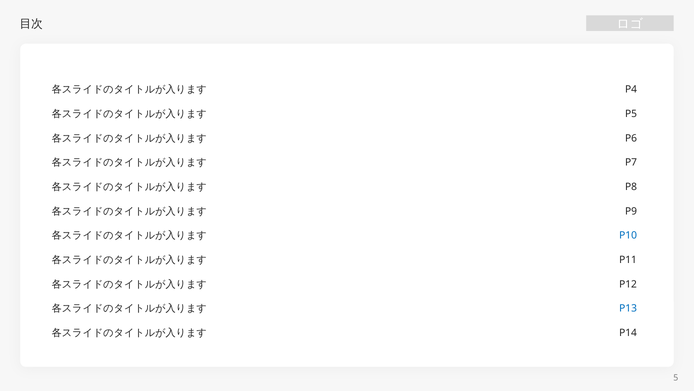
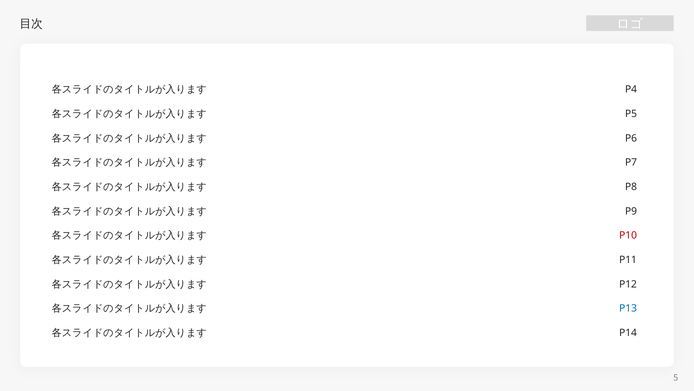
P10 colour: blue -> red (628, 235)
